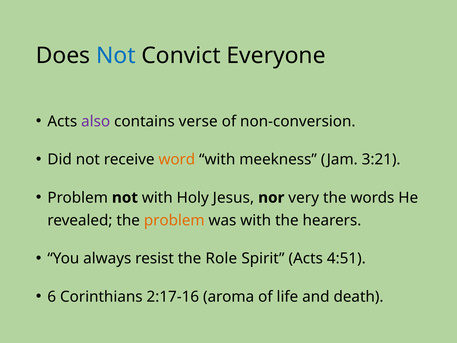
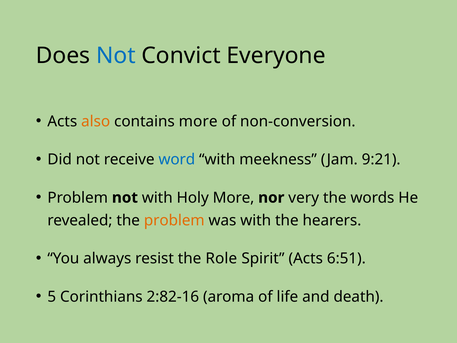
also colour: purple -> orange (96, 121)
contains verse: verse -> more (198, 121)
word colour: orange -> blue (177, 159)
3:21: 3:21 -> 9:21 (381, 159)
Holy Jesus: Jesus -> More (234, 197)
4:51: 4:51 -> 6:51 (346, 258)
6: 6 -> 5 (52, 297)
2:17-16: 2:17-16 -> 2:82-16 (173, 297)
